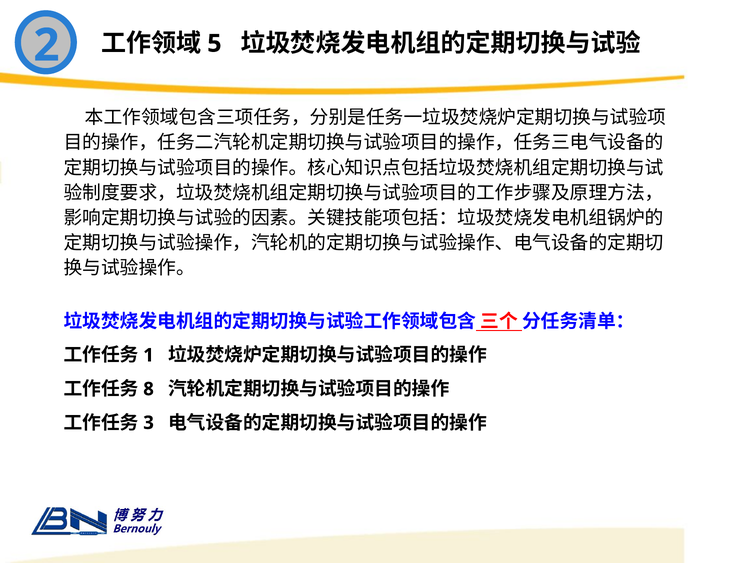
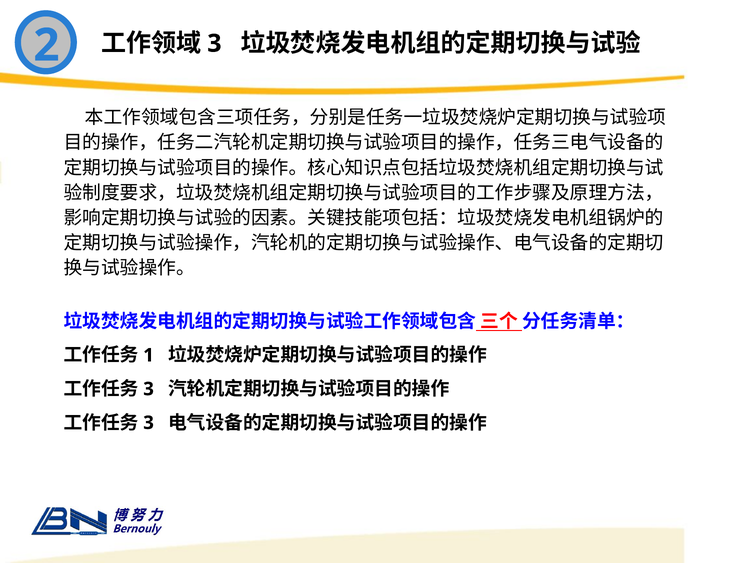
5: 5 -> 3 (214, 43)
8: 8 -> 3 (149, 389)
